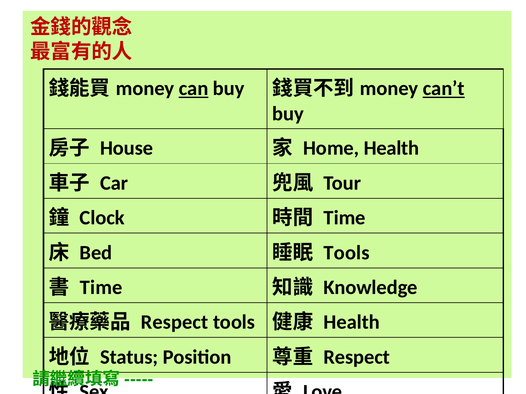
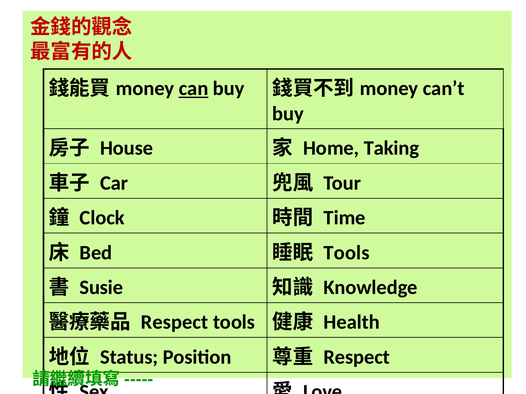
can’t underline: present -> none (444, 89)
Home Health: Health -> Taking (391, 148)
Time: Time -> Susie (101, 288)
